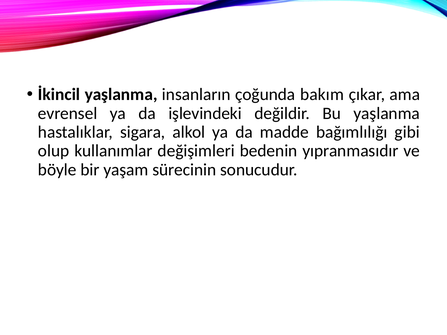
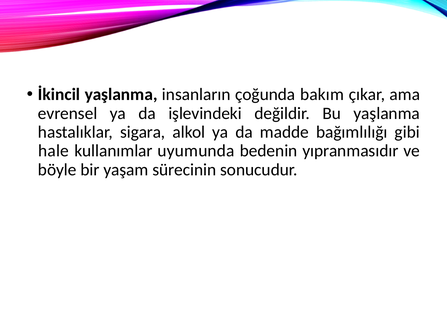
olup: olup -> hale (54, 151)
değişimleri: değişimleri -> uyumunda (196, 151)
